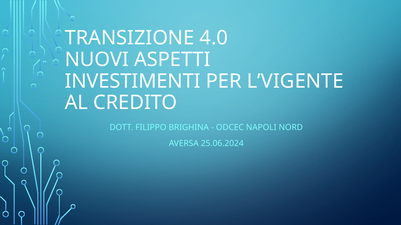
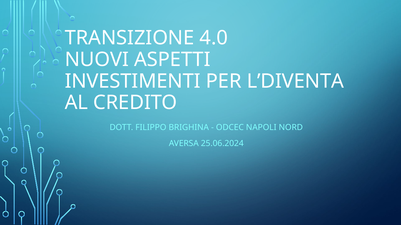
L’VIGENTE: L’VIGENTE -> L’DIVENTA (295, 81)
